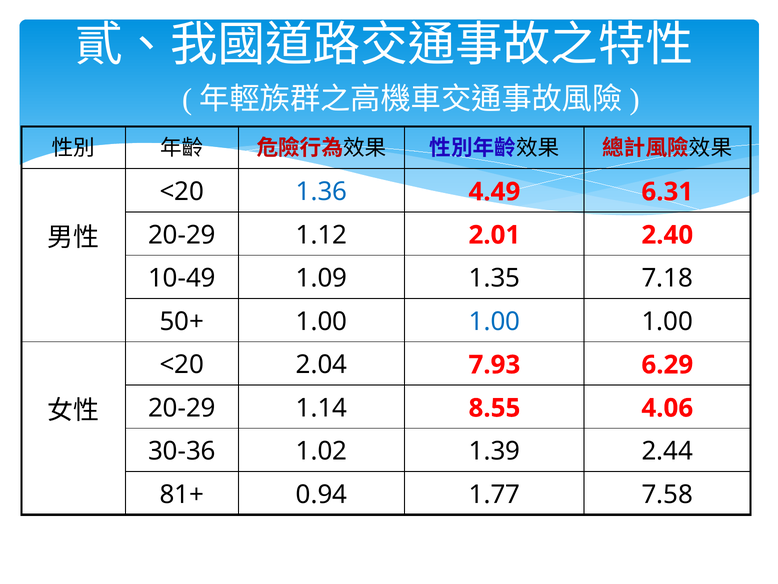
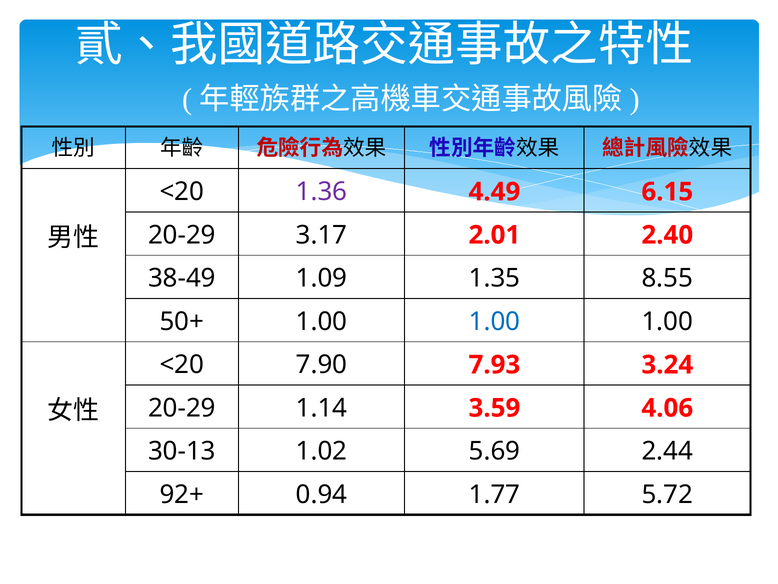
1.36 colour: blue -> purple (322, 192)
6.31: 6.31 -> 6.15 (667, 192)
1.12: 1.12 -> 3.17 (322, 235)
10-49: 10-49 -> 38-49 (182, 278)
7.18: 7.18 -> 8.55 (667, 278)
2.04: 2.04 -> 7.90 (322, 365)
6.29: 6.29 -> 3.24 (667, 365)
8.55: 8.55 -> 3.59 (494, 408)
30-36: 30-36 -> 30-13 (182, 451)
1.39: 1.39 -> 5.69 (494, 451)
81+: 81+ -> 92+ (182, 494)
7.58: 7.58 -> 5.72 (667, 494)
